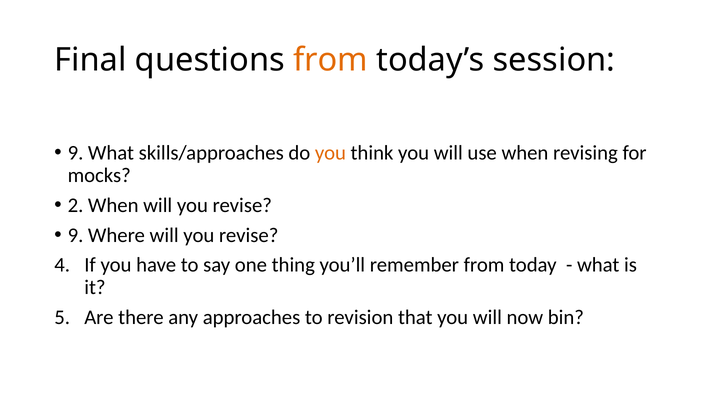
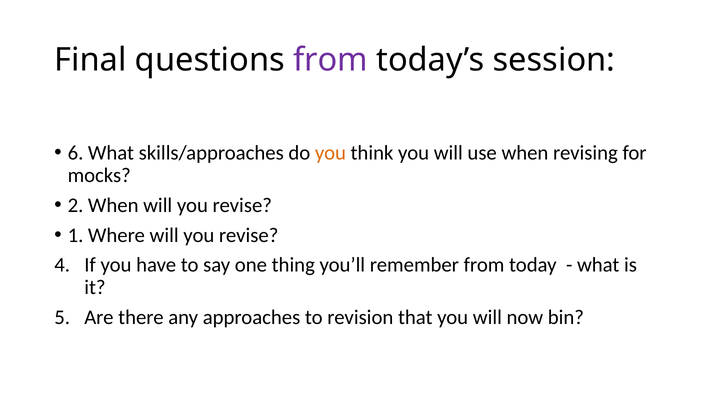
from colour: orange -> purple (331, 60)
9: 9 -> 6 (76, 153)
9: 9 -> 1 (76, 235)
